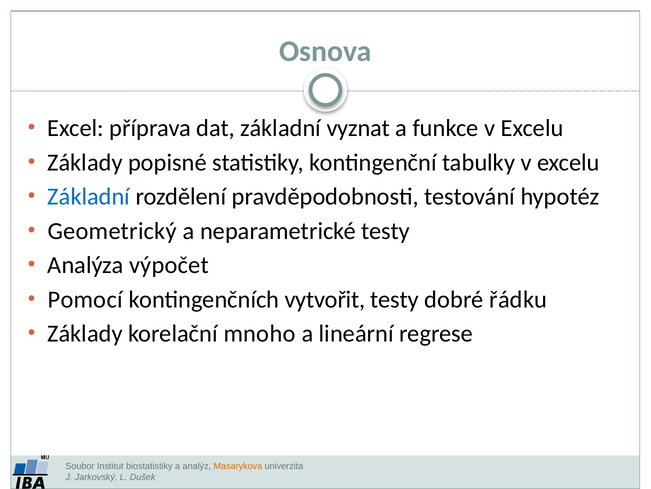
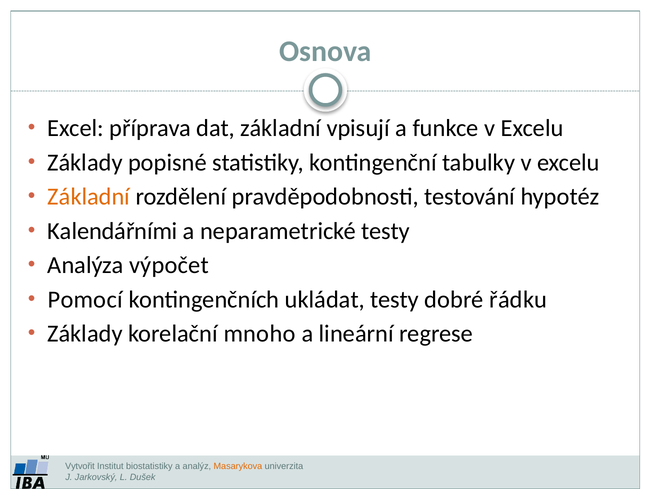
vyznat: vyznat -> vpisují (358, 128)
Základní colour: blue -> orange (89, 197)
Geometrický: Geometrický -> Kalendářními (112, 231)
vytvořit: vytvořit -> ukládat (325, 299)
Soubor: Soubor -> Vytvořit (80, 466)
